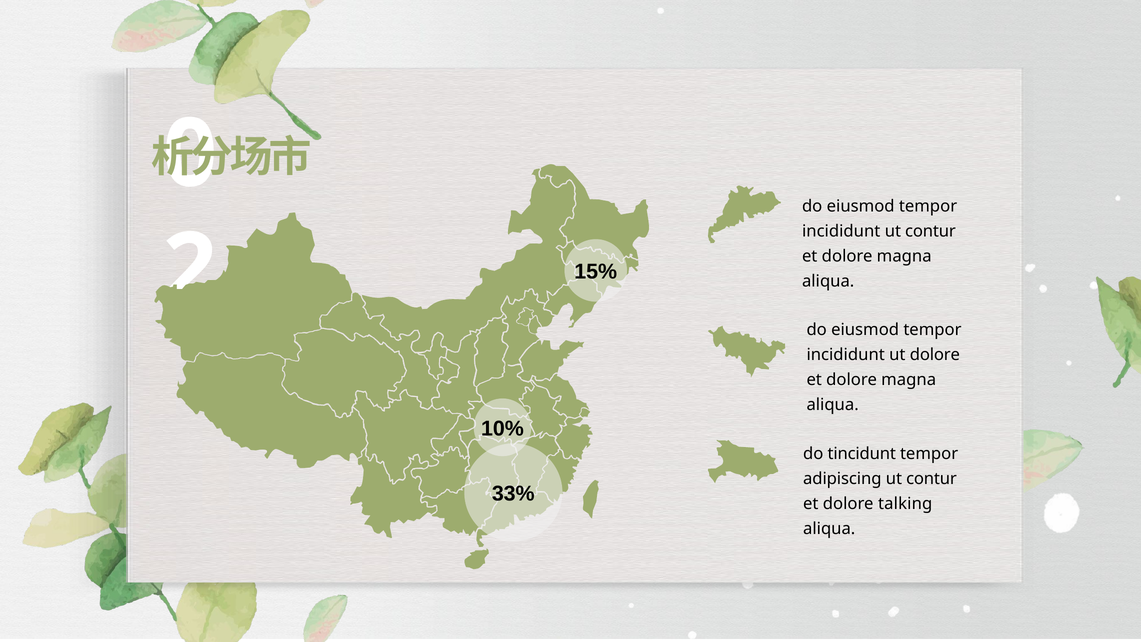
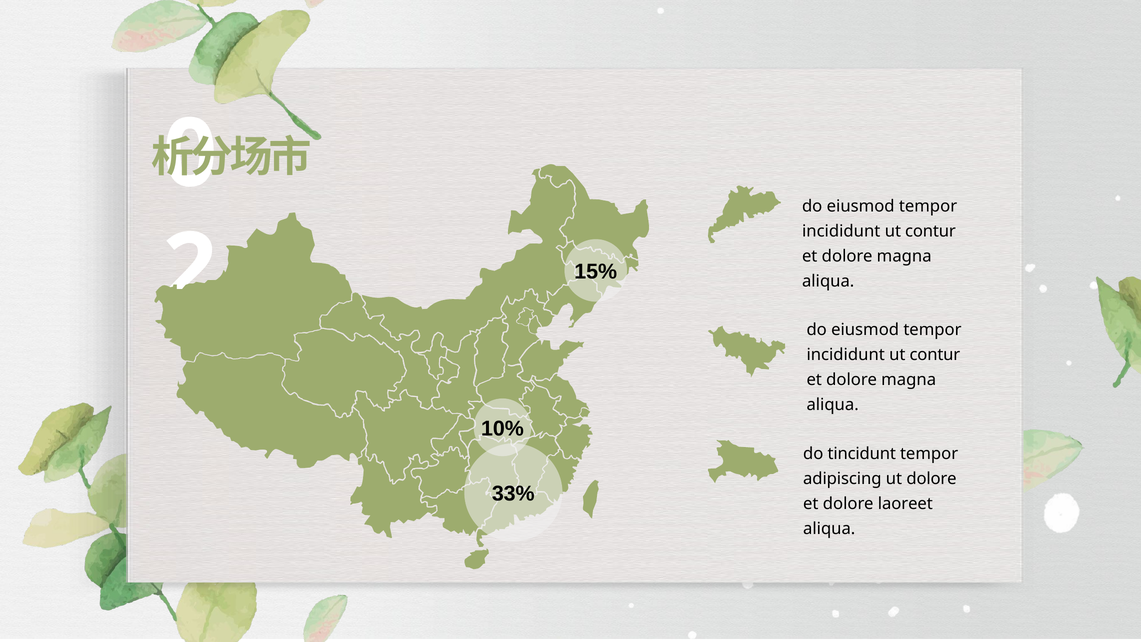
dolore: dolore -> contur (935, 355)
contur: contur -> dolore (931, 479)
talking: talking -> laoreet (905, 503)
